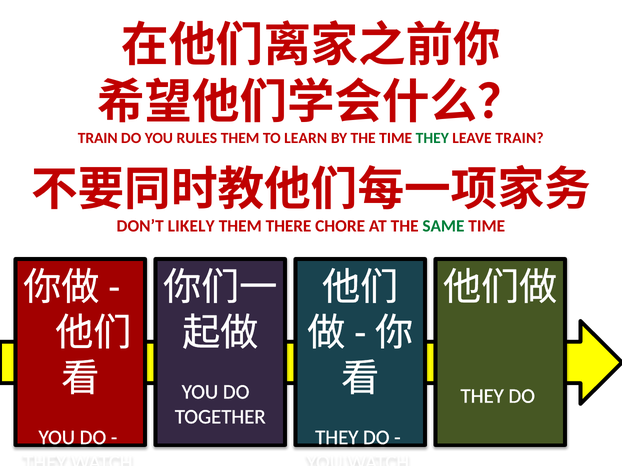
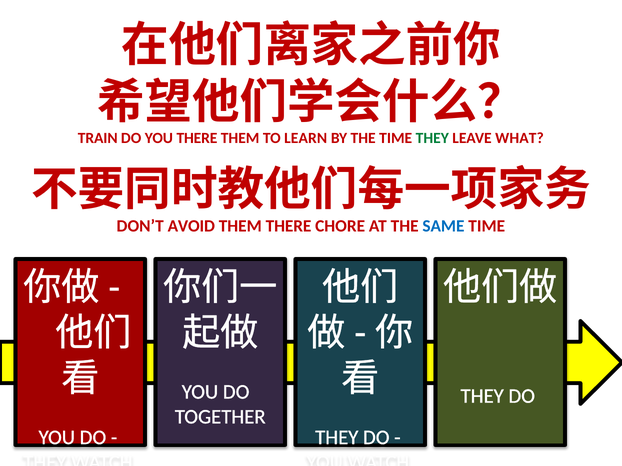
YOU RULES: RULES -> THERE (197, 138)
LEAVE TRAIN: TRAIN -> WHAT (520, 138)
LIKELY: LIKELY -> AVOID (191, 226)
SAME colour: green -> blue (443, 226)
